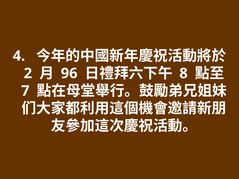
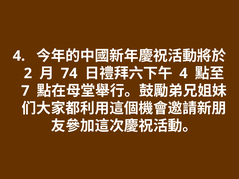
96: 96 -> 74 (69, 73)
8: 8 -> 4 (184, 73)
